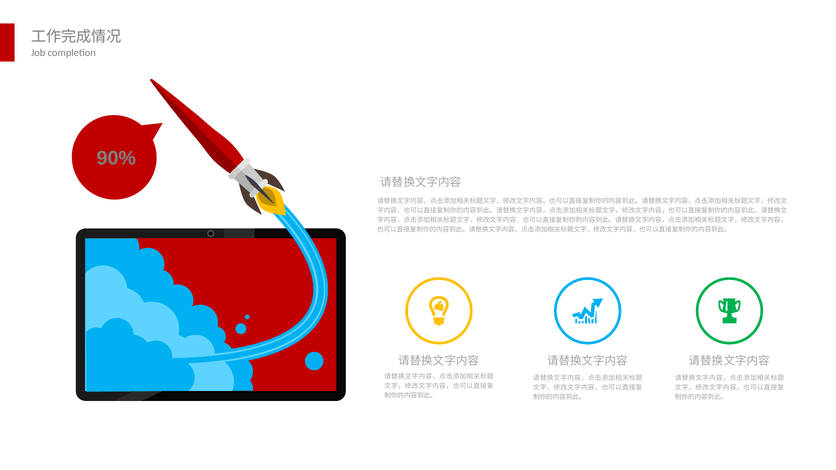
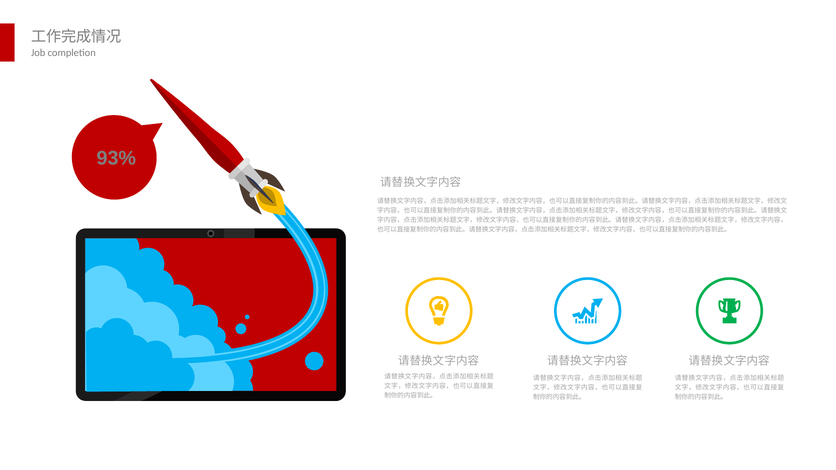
90%: 90% -> 93% (116, 159)
